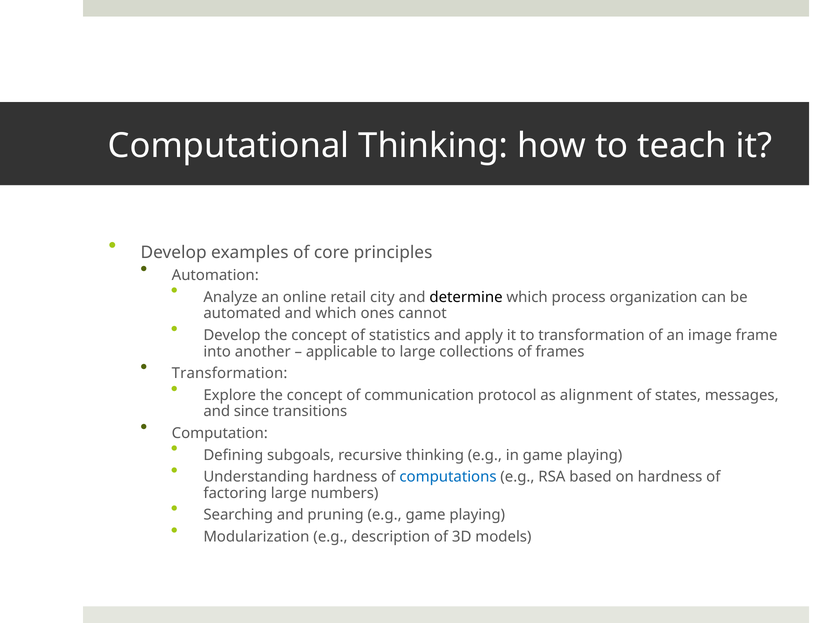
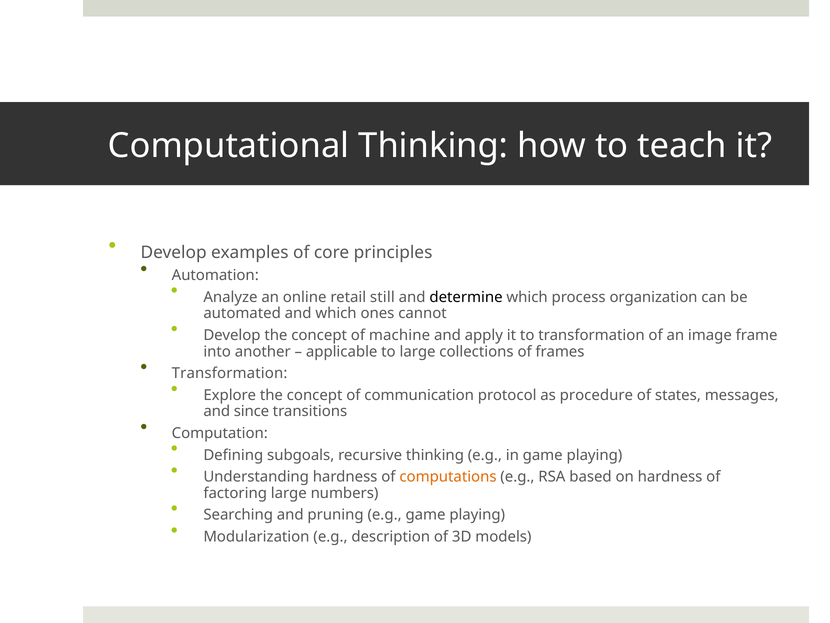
city: city -> still (382, 297)
statistics: statistics -> machine (400, 335)
alignment: alignment -> procedure (596, 395)
computations colour: blue -> orange (448, 477)
